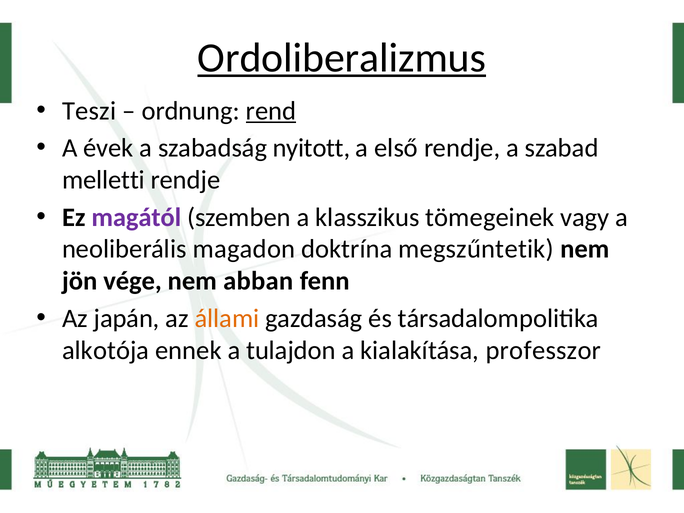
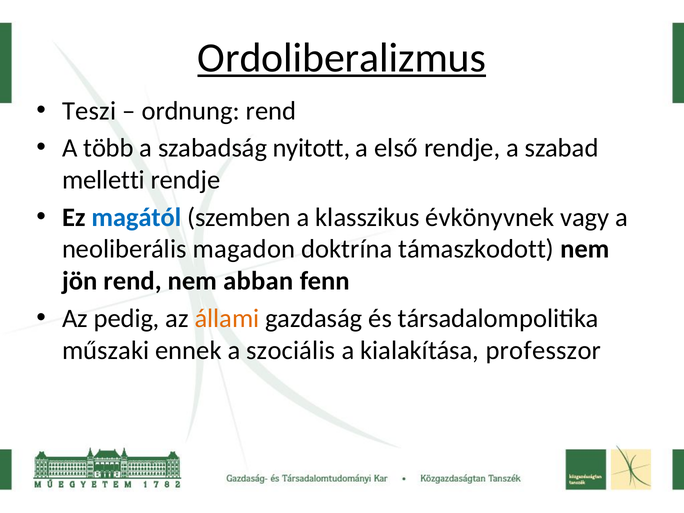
rend underline: present -> none (271, 111)
évek: évek -> több (109, 148)
magától colour: purple -> blue (136, 217)
tömegeinek: tömegeinek -> évkönyvnek (490, 217)
megszűntetik: megszűntetik -> támaszkodott (476, 249)
jön vége: vége -> rend (132, 281)
japán: japán -> pedig (127, 318)
alkotója: alkotója -> műszaki (106, 350)
tulajdon: tulajdon -> szociális (291, 350)
